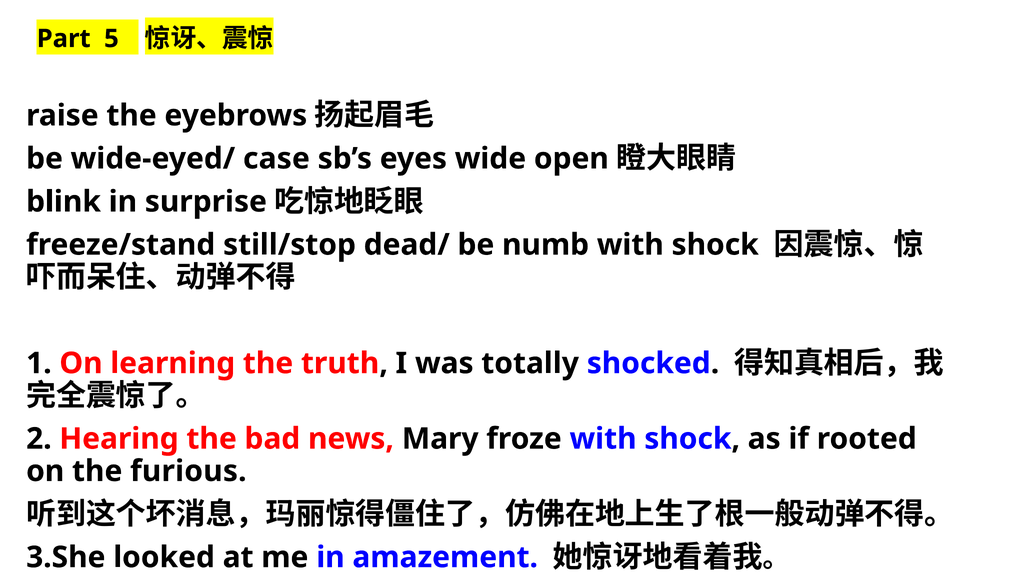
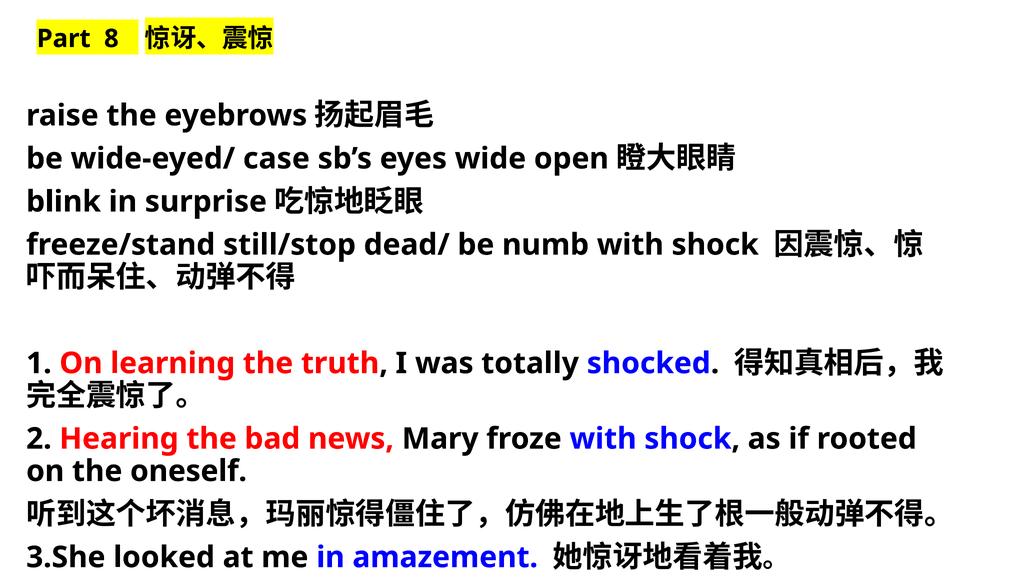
5: 5 -> 8 (111, 39)
furious: furious -> oneself (188, 471)
